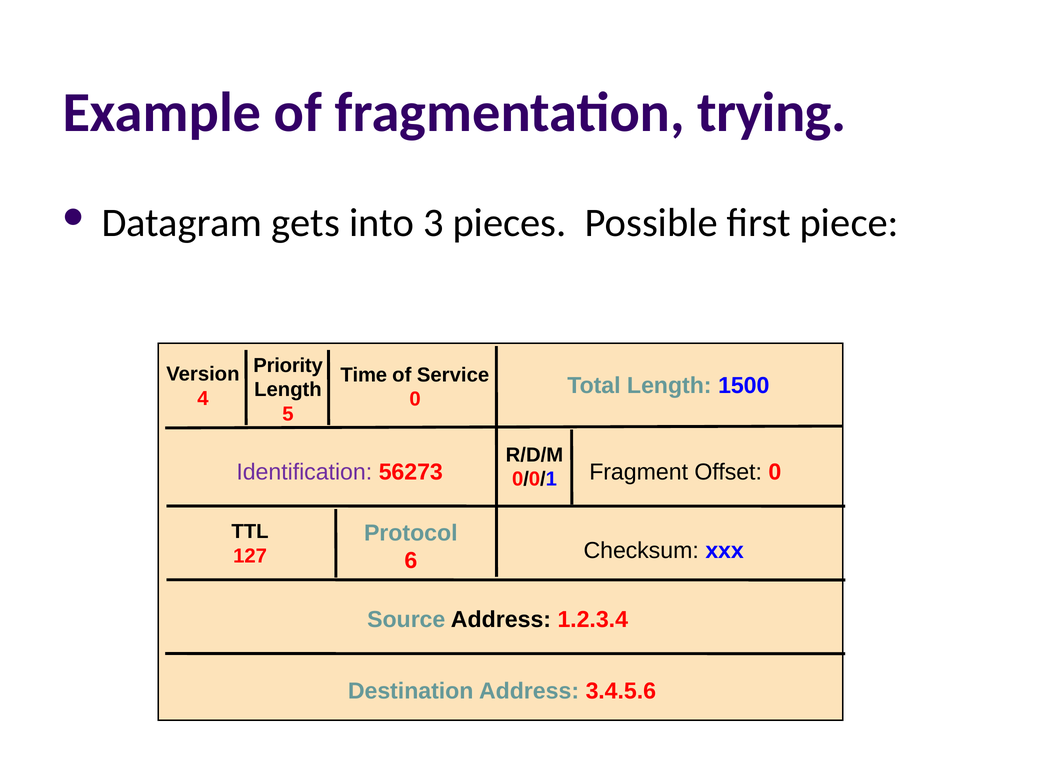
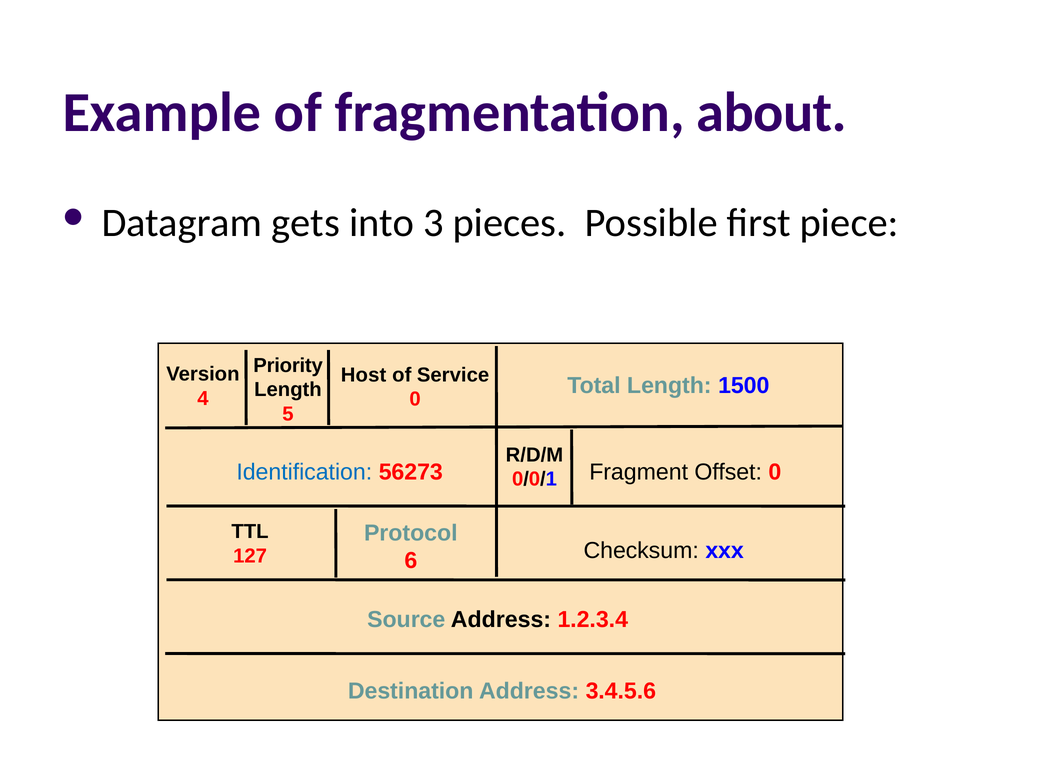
trying: trying -> about (772, 112)
Time: Time -> Host (364, 375)
Identification colour: purple -> blue (304, 473)
